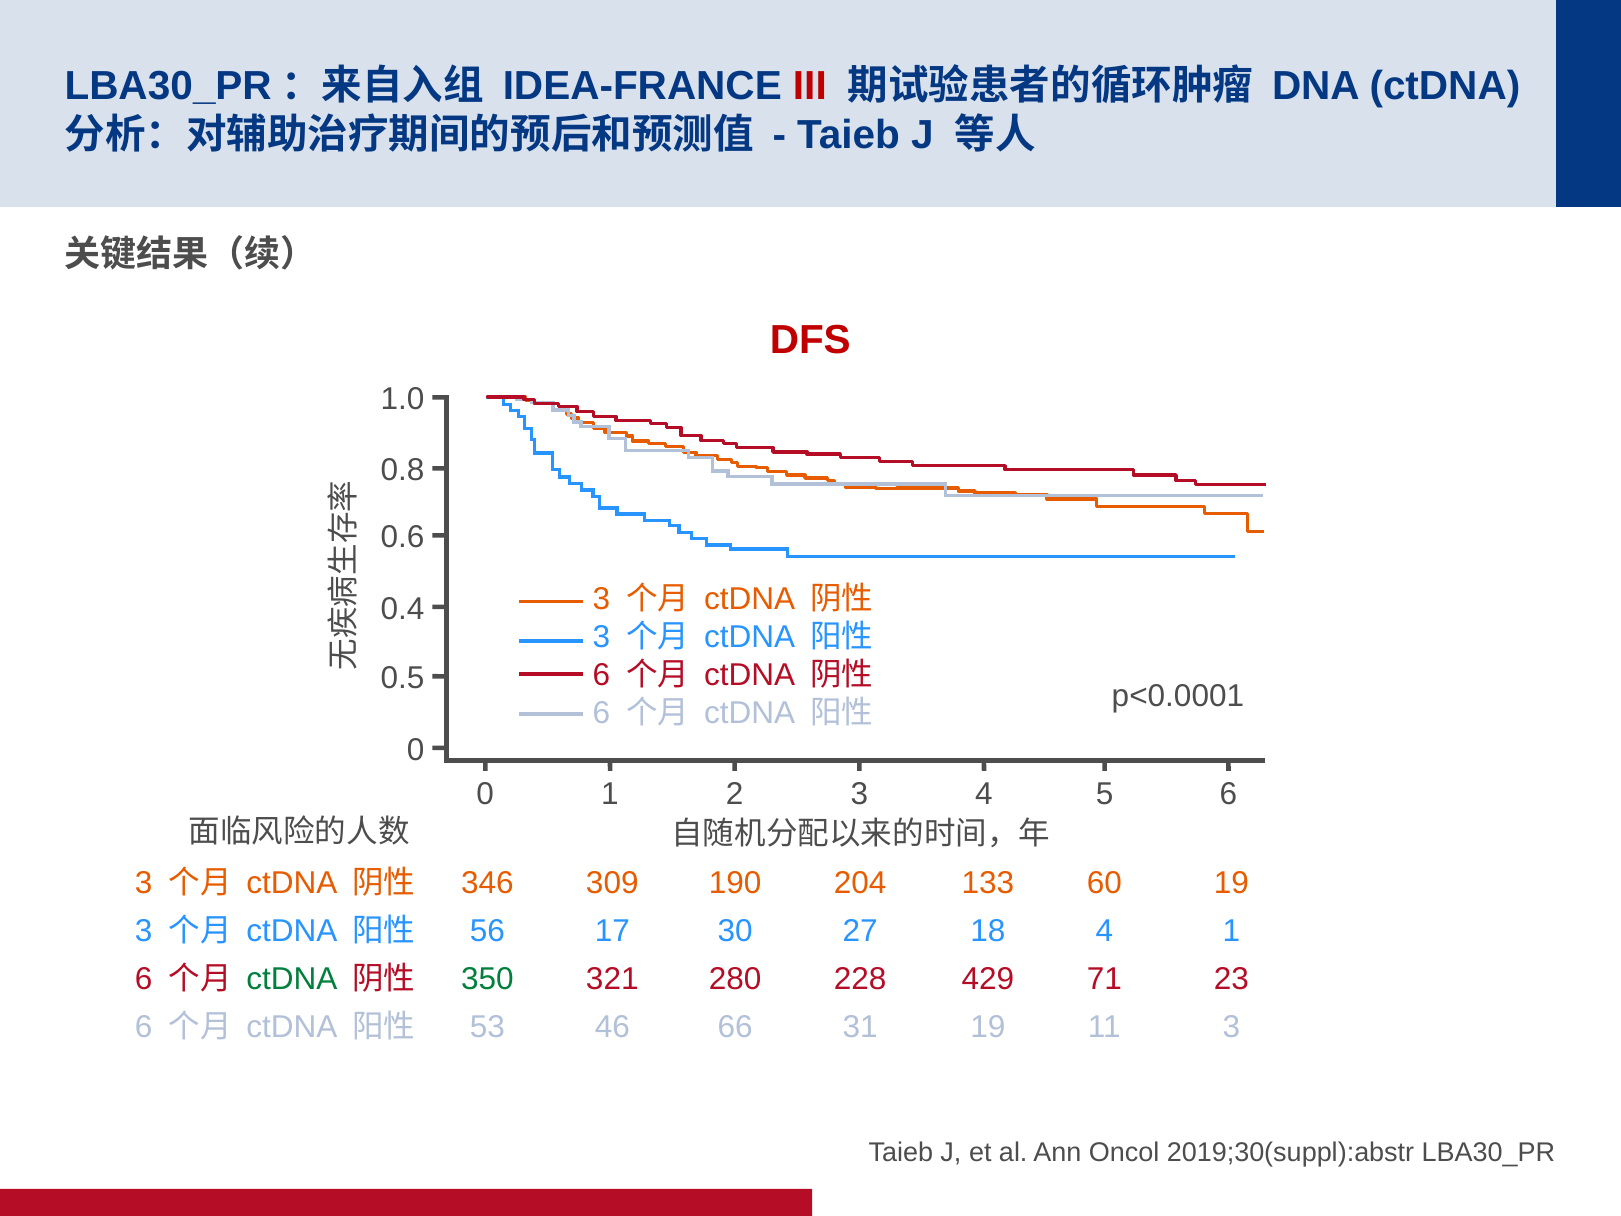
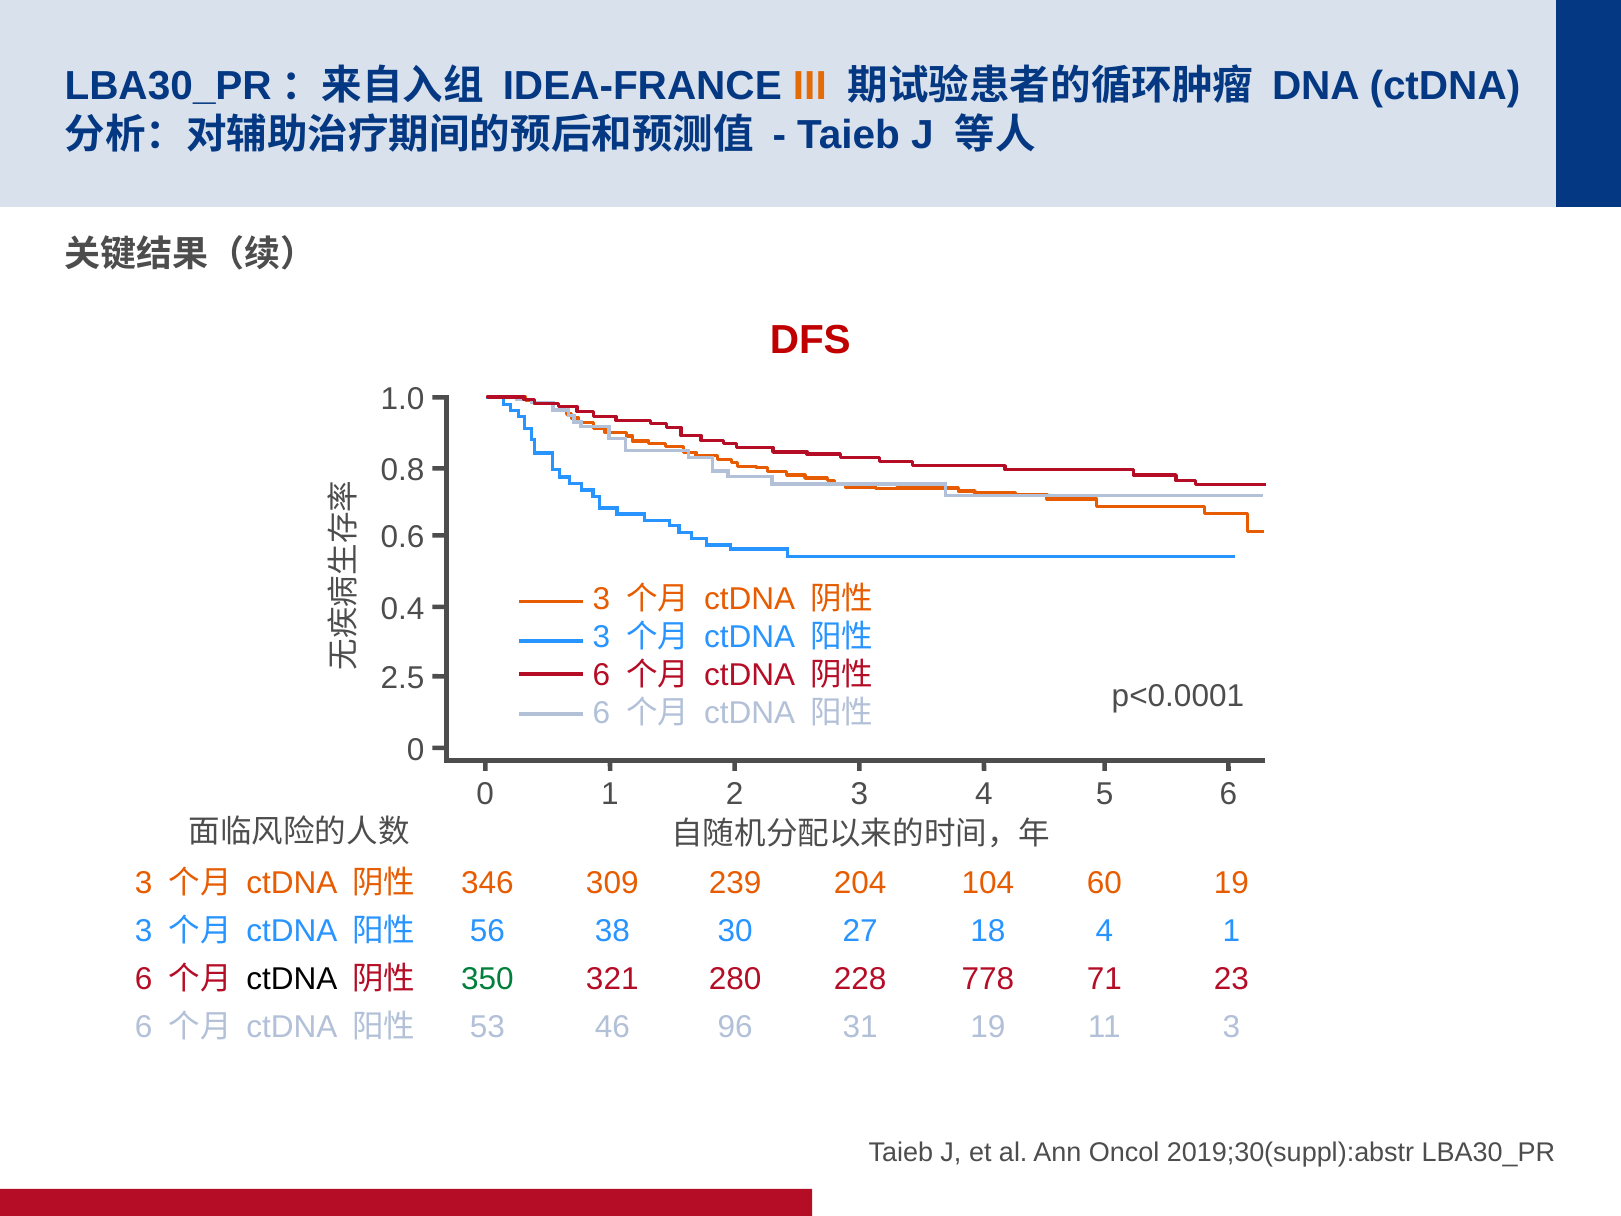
III colour: red -> orange (810, 86)
0.5: 0.5 -> 2.5 (402, 678)
190: 190 -> 239 (735, 882)
133: 133 -> 104 (988, 882)
17: 17 -> 38 (612, 931)
ctDNA colour: green -> black (292, 979)
429: 429 -> 778 (988, 979)
66: 66 -> 96 (735, 1027)
